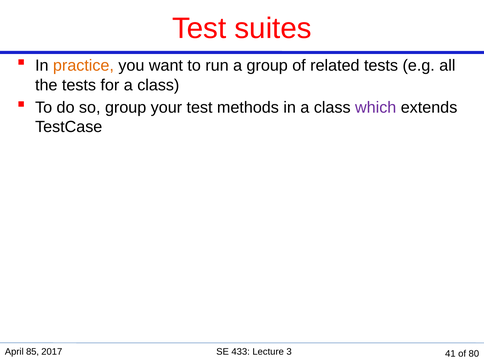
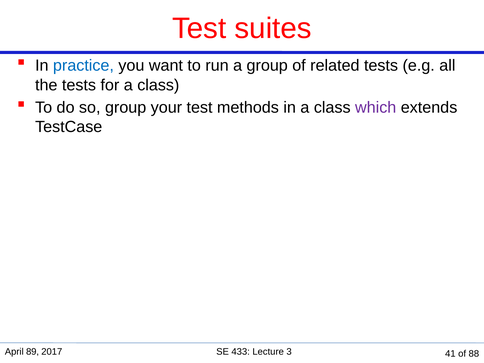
practice colour: orange -> blue (83, 66)
85: 85 -> 89 (33, 352)
80: 80 -> 88 (474, 354)
